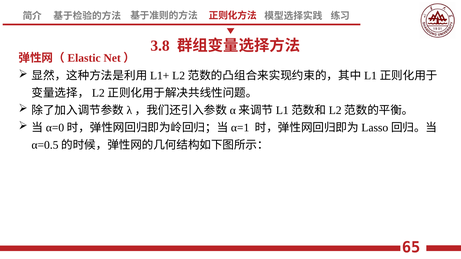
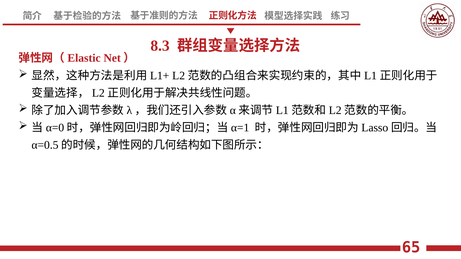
3.8: 3.8 -> 8.3 (160, 46)
